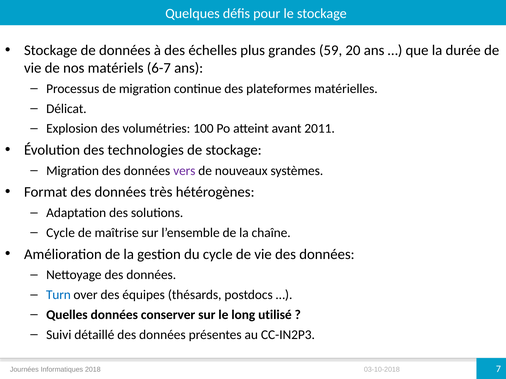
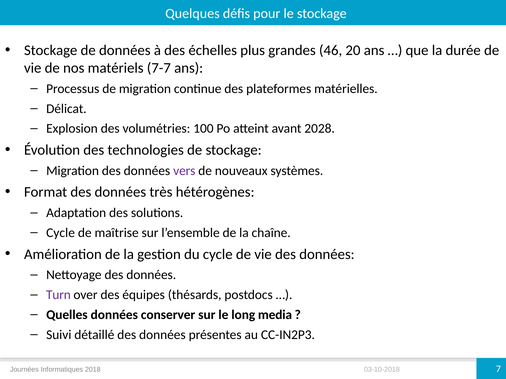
59: 59 -> 46 (331, 50)
6-7: 6-7 -> 7-7 (159, 68)
2011: 2011 -> 2028 (320, 129)
Turn colour: blue -> purple (58, 295)
utilisé: utilisé -> media (275, 315)
